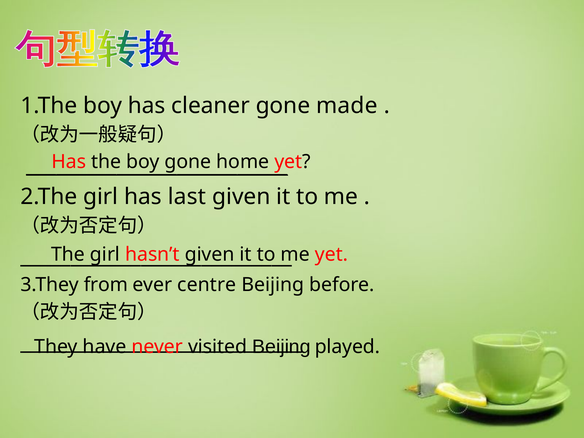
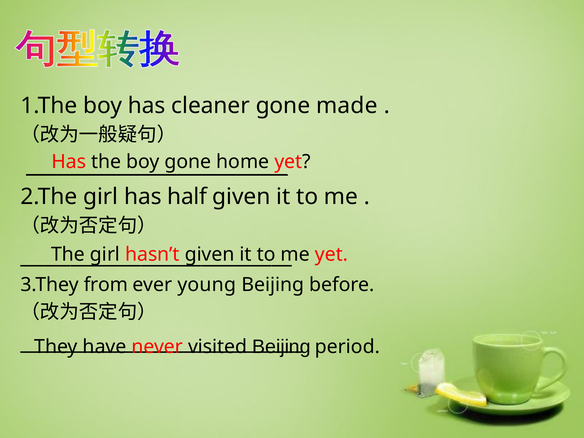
last: last -> half (187, 197)
centre: centre -> young (207, 285)
played: played -> period (347, 347)
